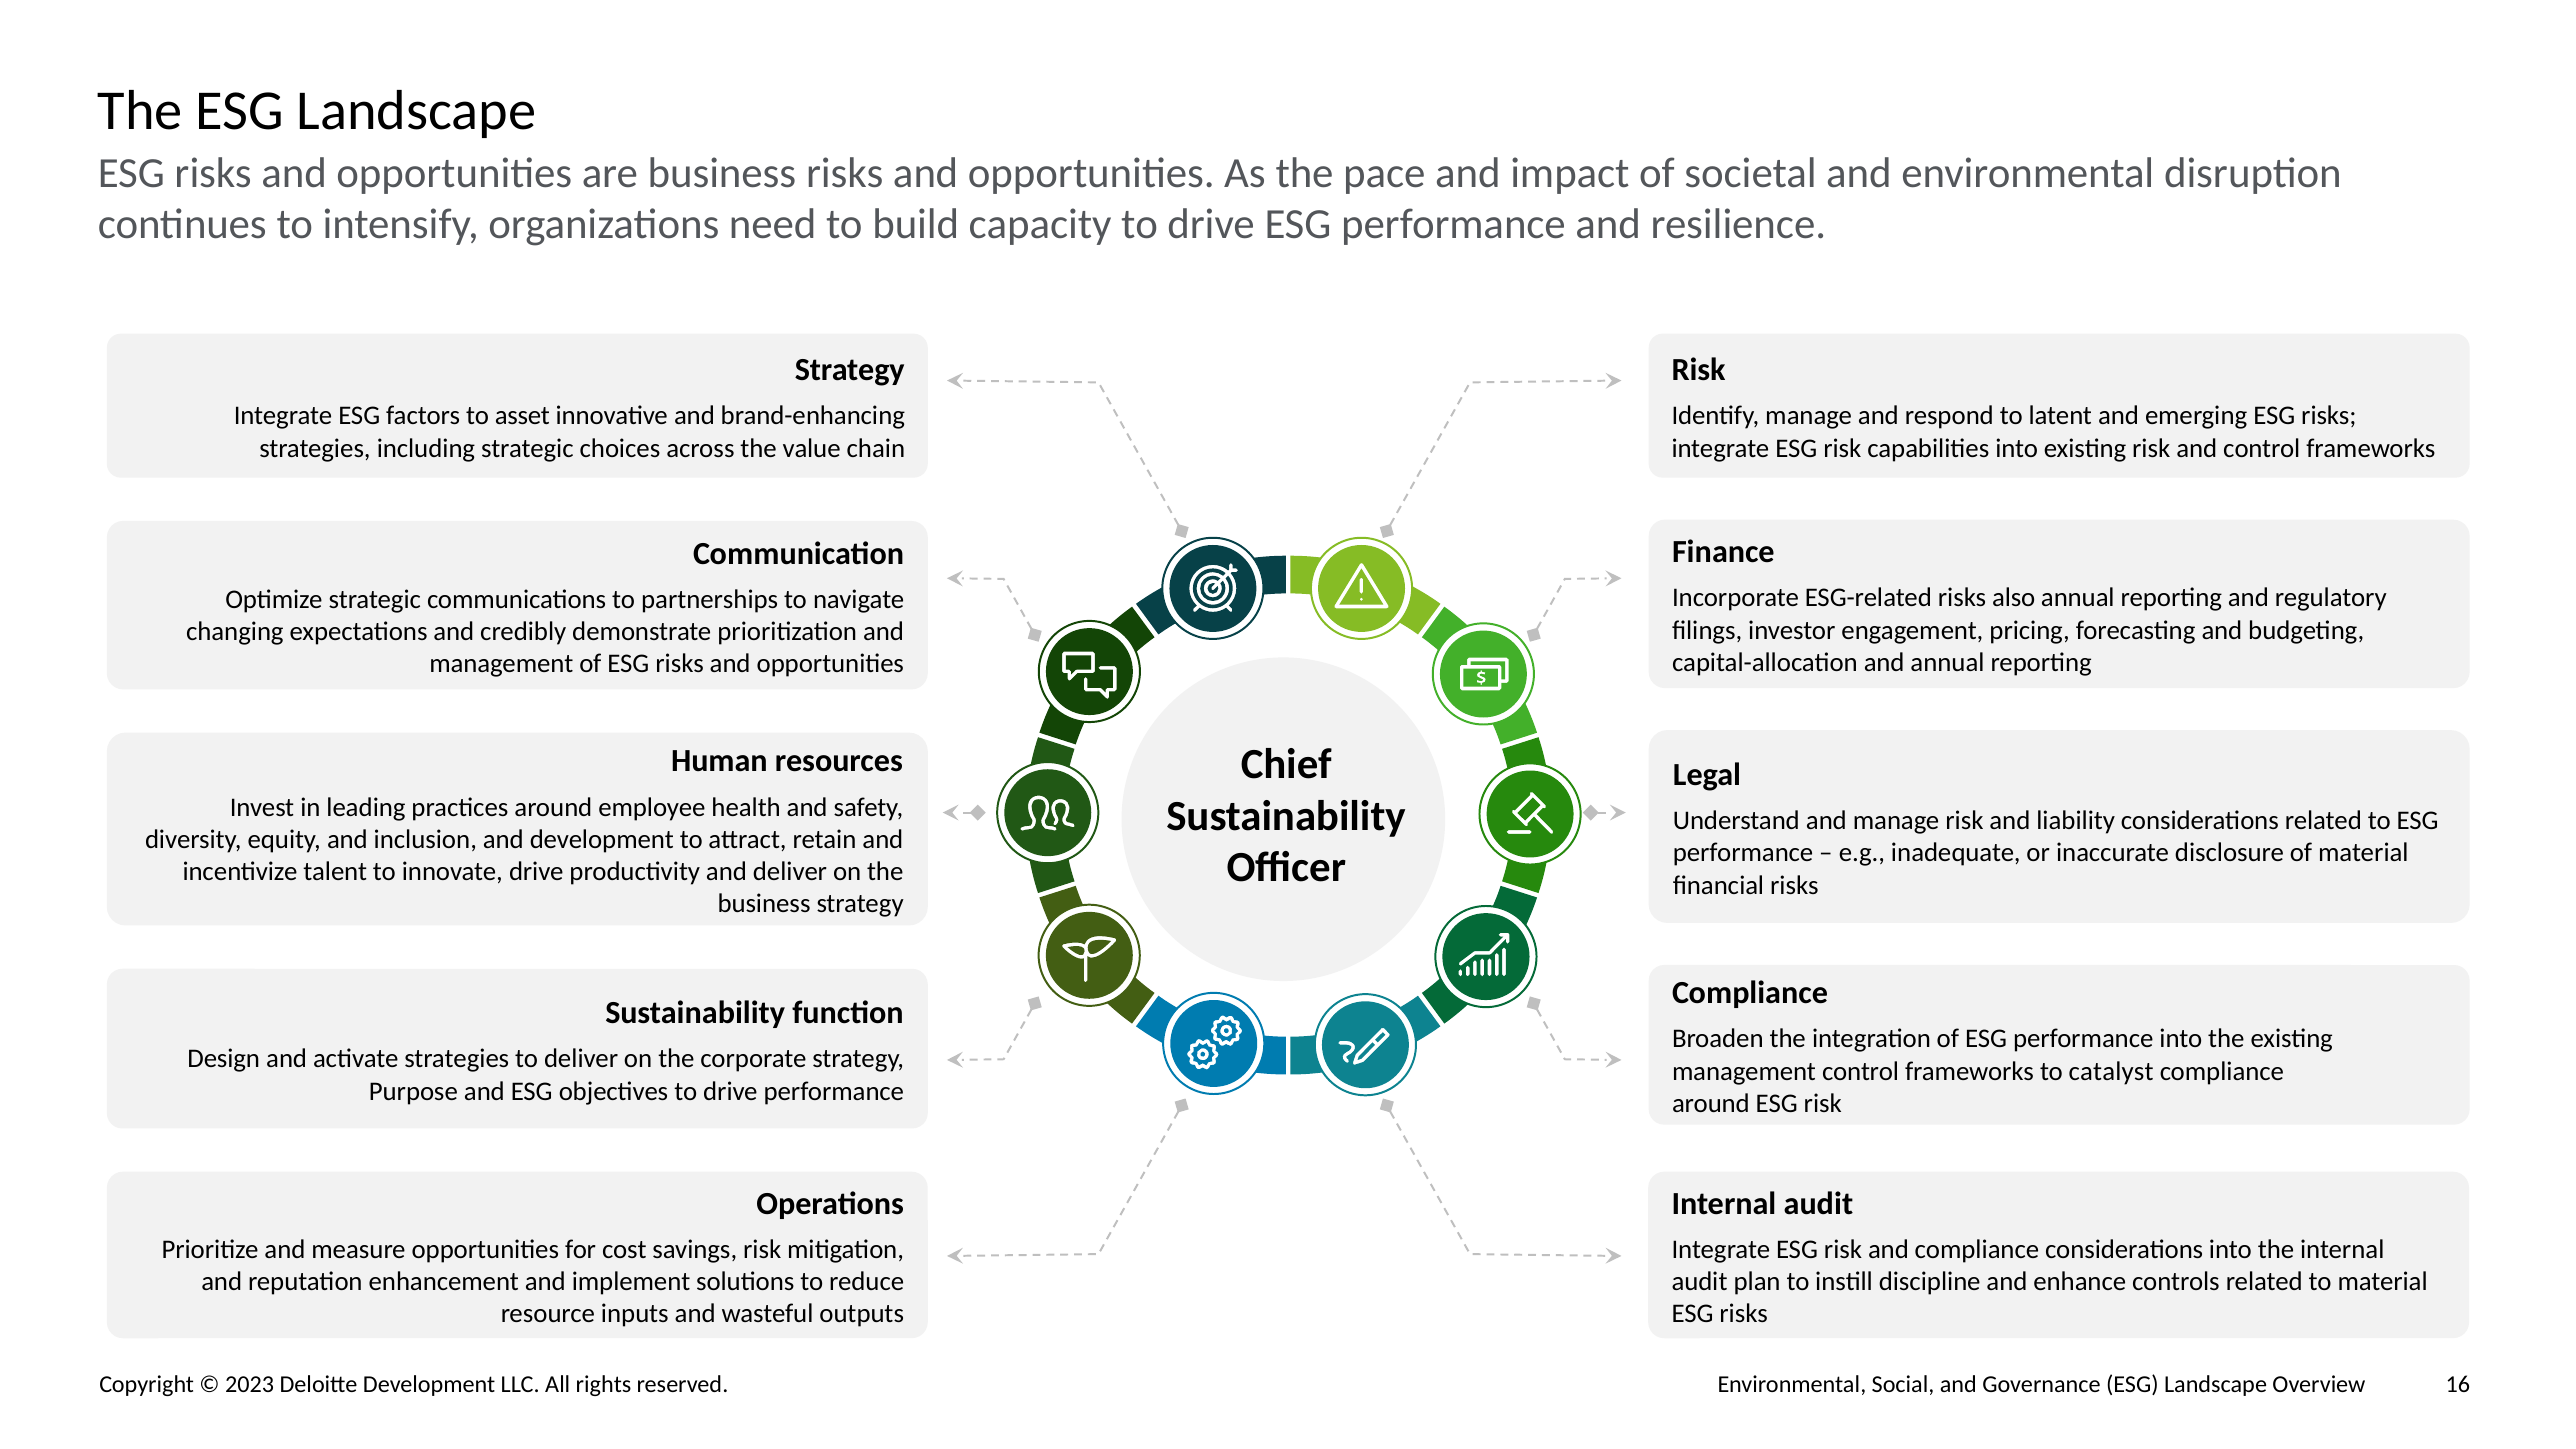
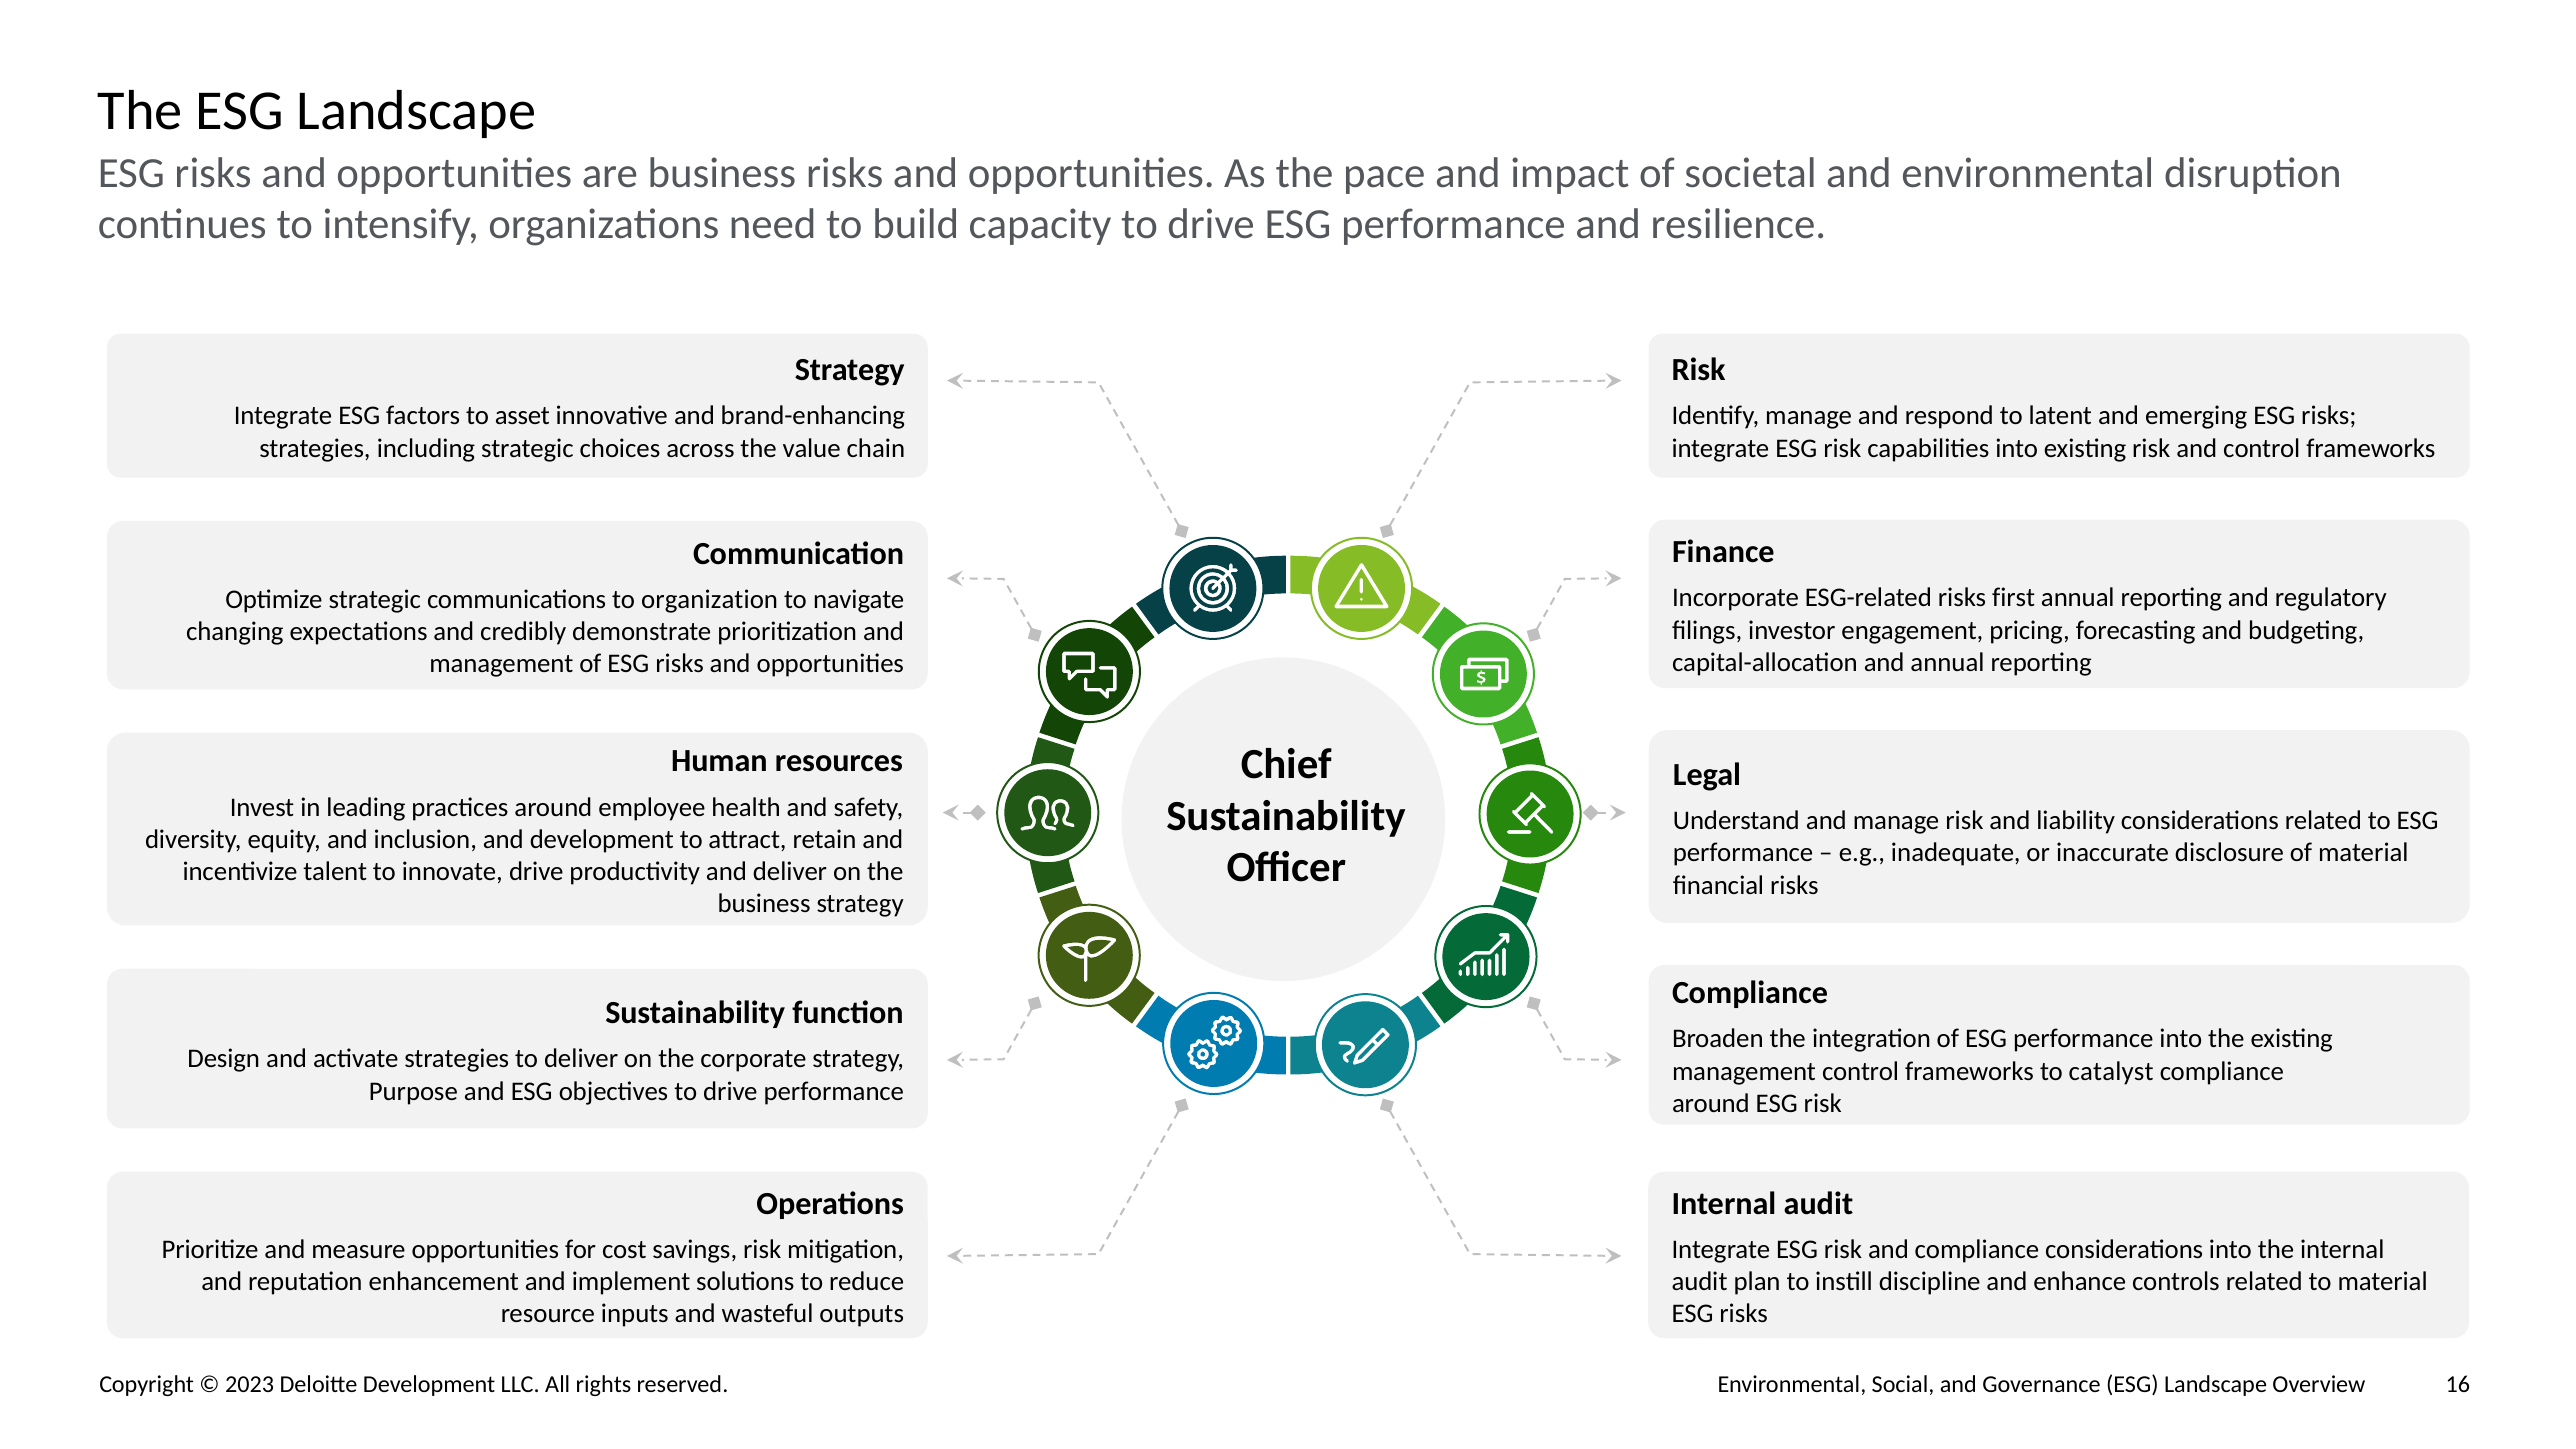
also: also -> first (2014, 598)
partnerships: partnerships -> organization (710, 599)
